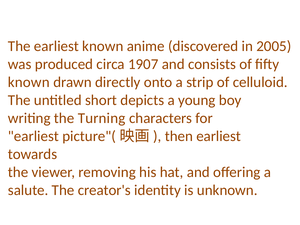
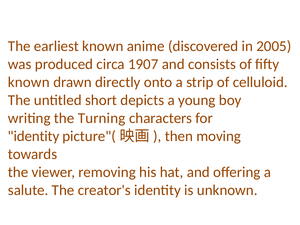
earliest: earliest -> identity (33, 136)
then earliest: earliest -> moving (219, 136)
